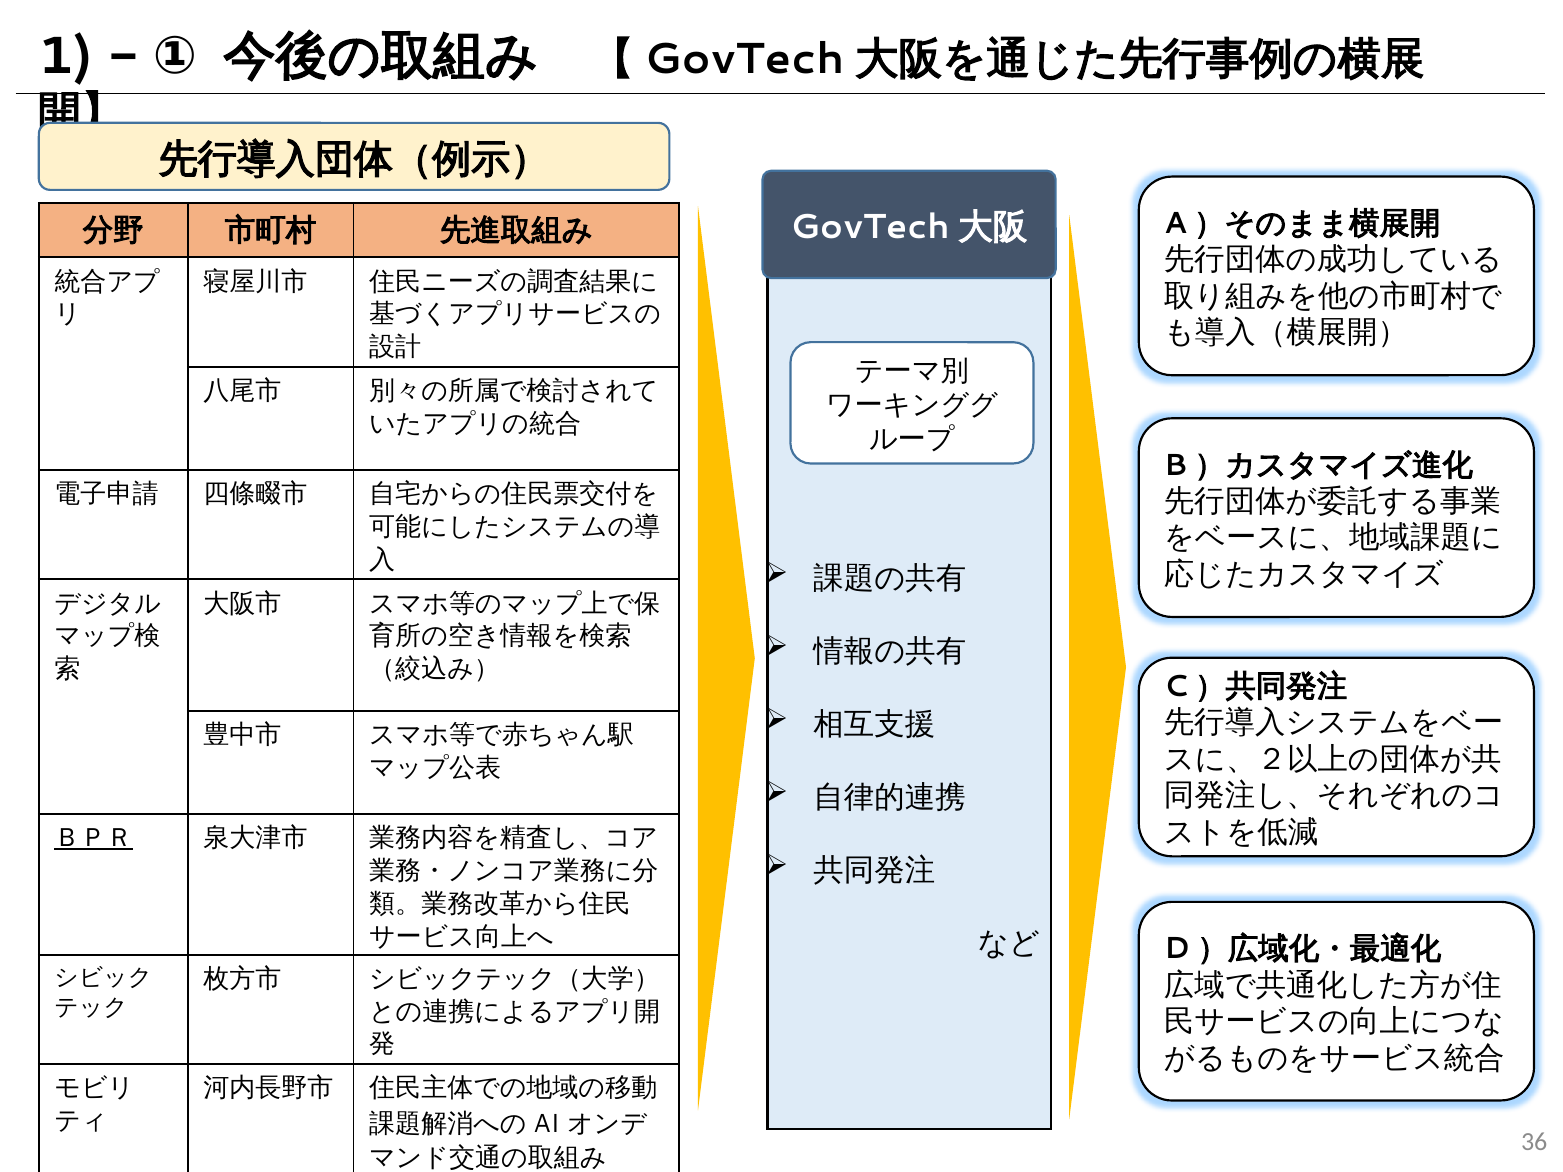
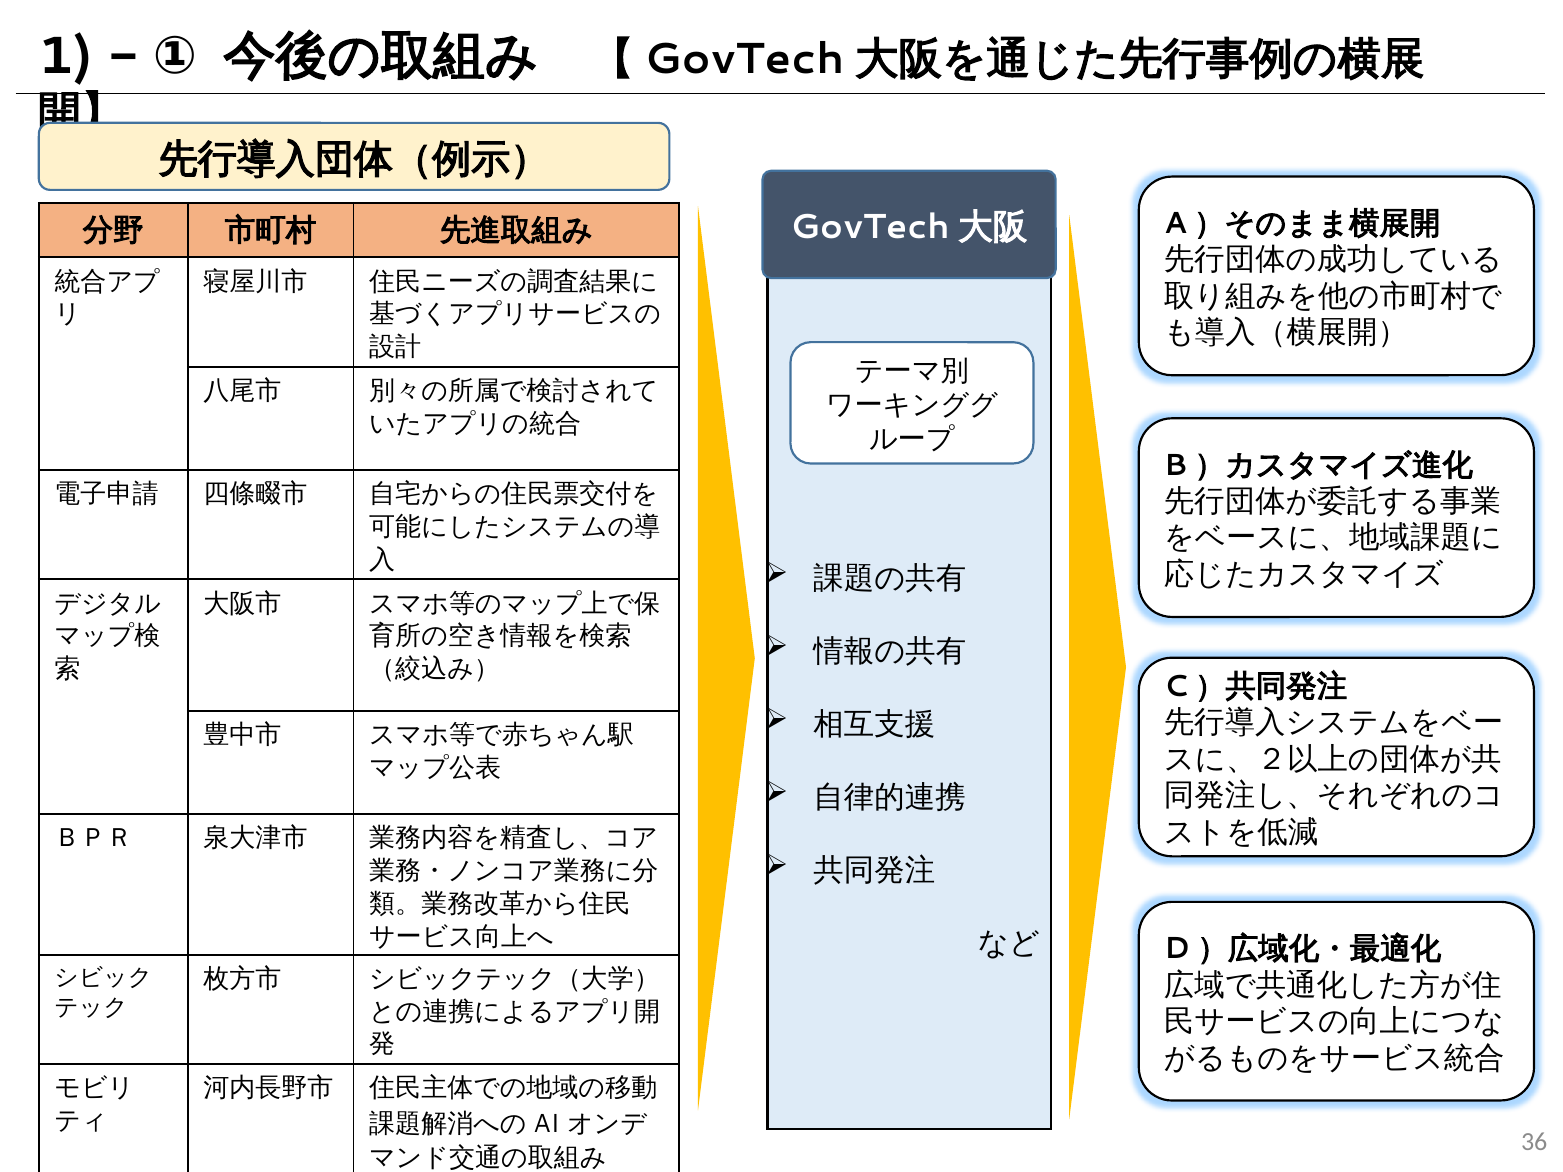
ＢＰＲ underline: present -> none (94, 838)
